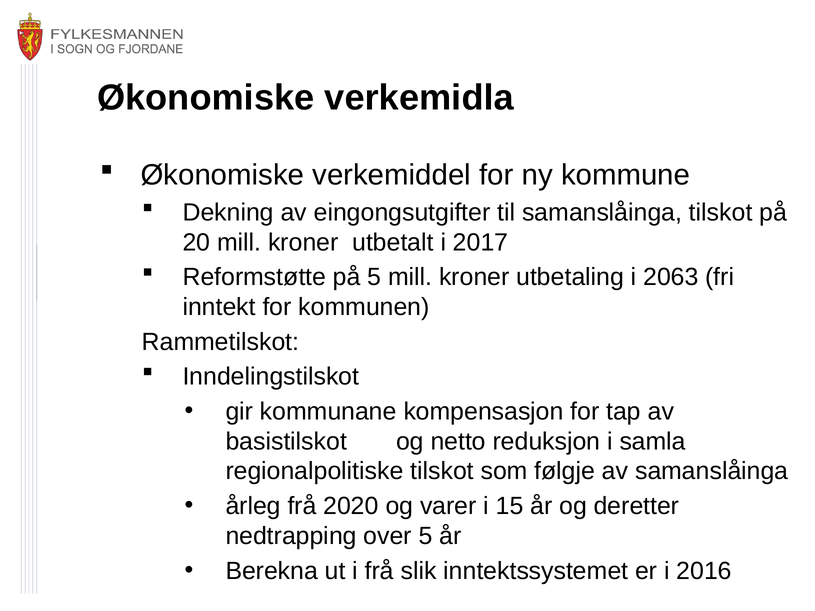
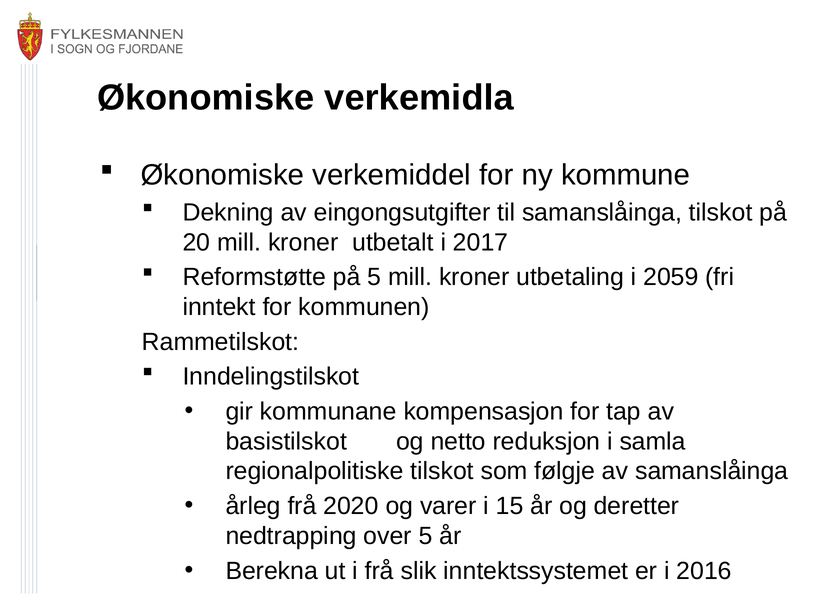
2063: 2063 -> 2059 (671, 277)
